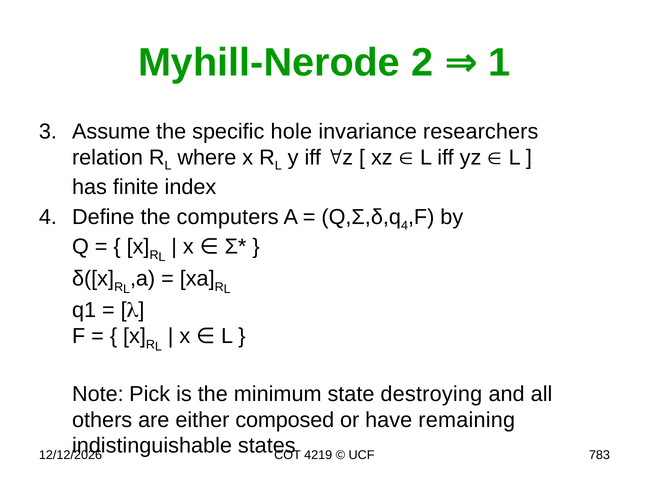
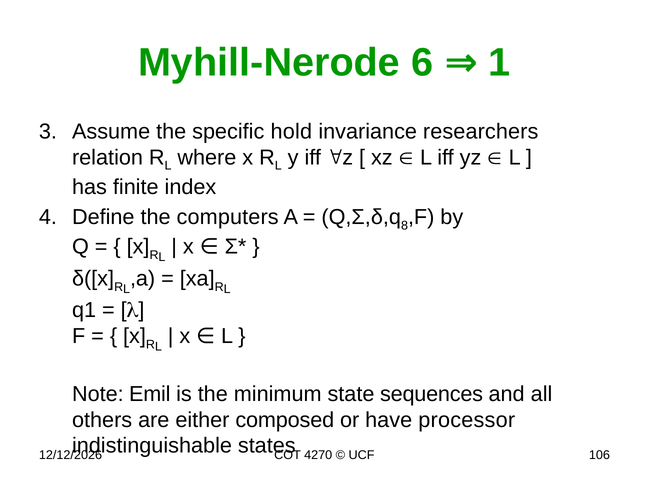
2: 2 -> 6 (422, 63)
hole: hole -> hold (291, 131)
4: 4 -> 8 (405, 226)
Pick: Pick -> Emil (150, 394)
destroying: destroying -> sequences (432, 394)
remaining: remaining -> processor (467, 420)
4219: 4219 -> 4270 (318, 455)
783: 783 -> 106 (599, 455)
